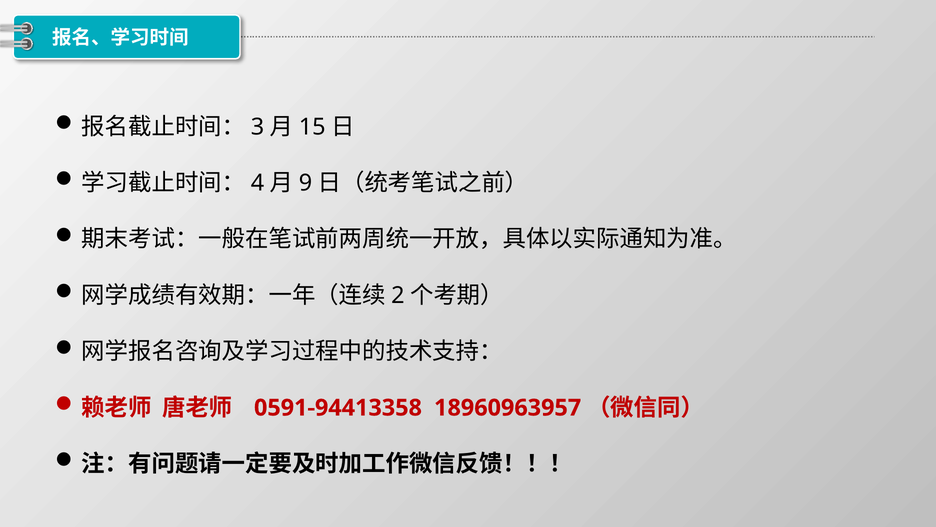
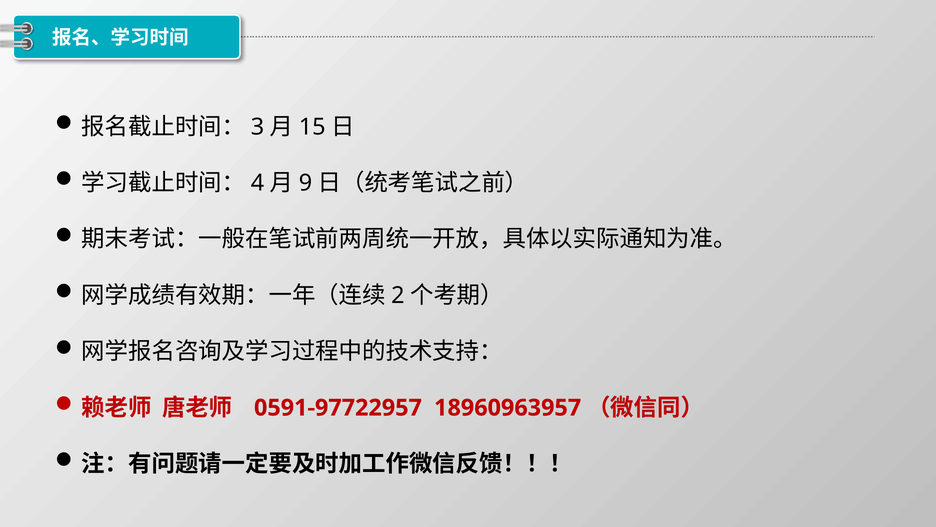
0591-94413358: 0591-94413358 -> 0591-97722957 (338, 407)
